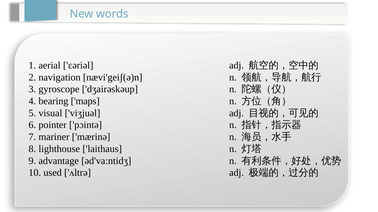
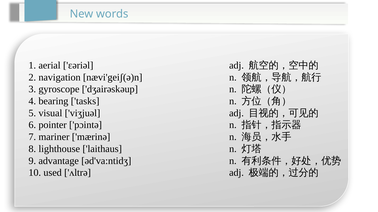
maps: maps -> tasks (85, 101)
